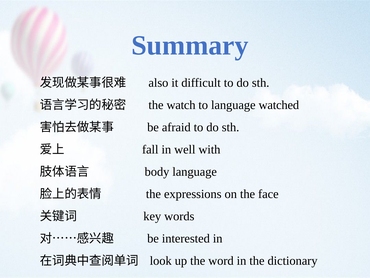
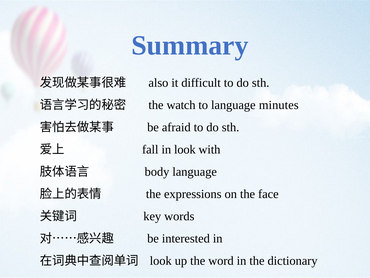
watched: watched -> minutes (279, 105)
in well: well -> look (185, 149)
